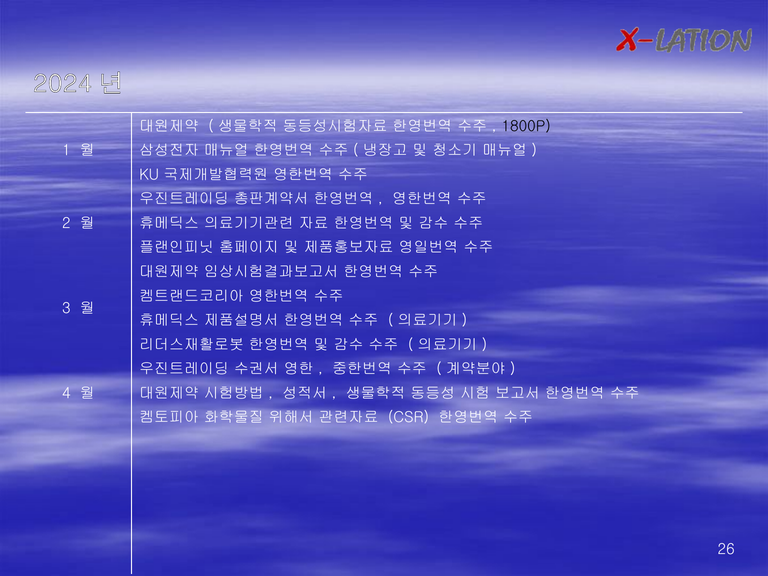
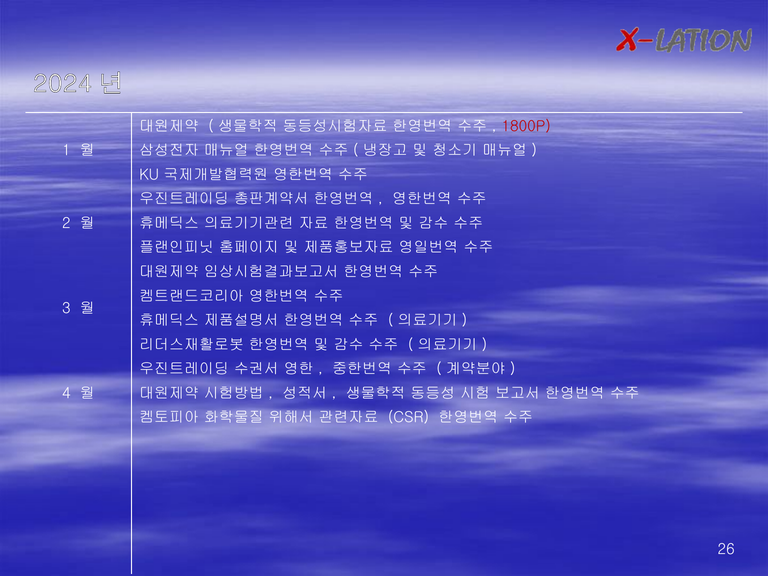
1800P colour: black -> red (526, 126)
